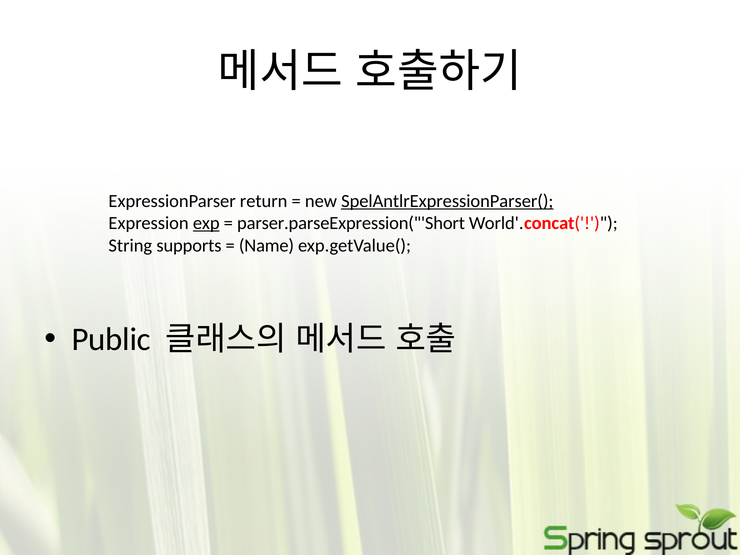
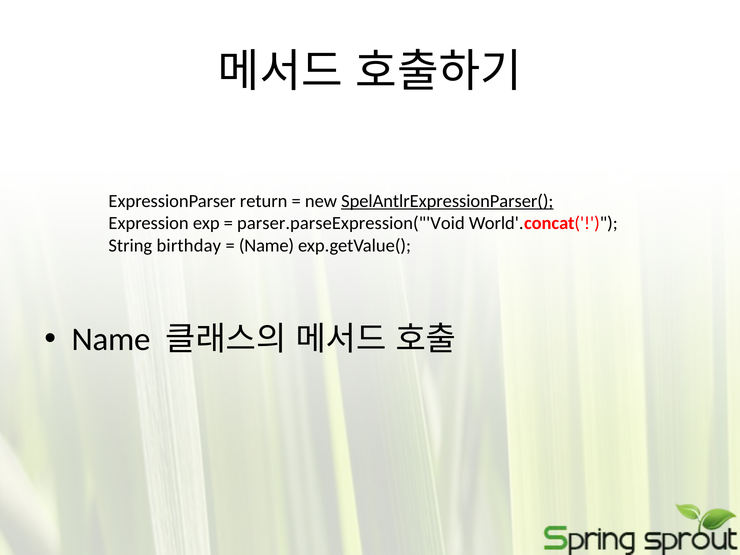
exp underline: present -> none (206, 223)
parser.parseExpression("'Short: parser.parseExpression("'Short -> parser.parseExpression("'Void (351, 223)
supports: supports -> birthday (189, 245)
Public: Public -> Name (111, 339)
